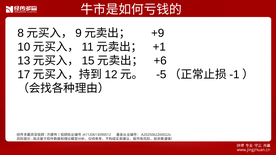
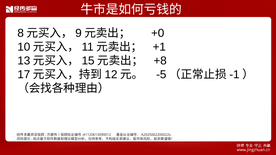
+9: +9 -> +0 (158, 33)
+6: +6 -> +8 (160, 61)
